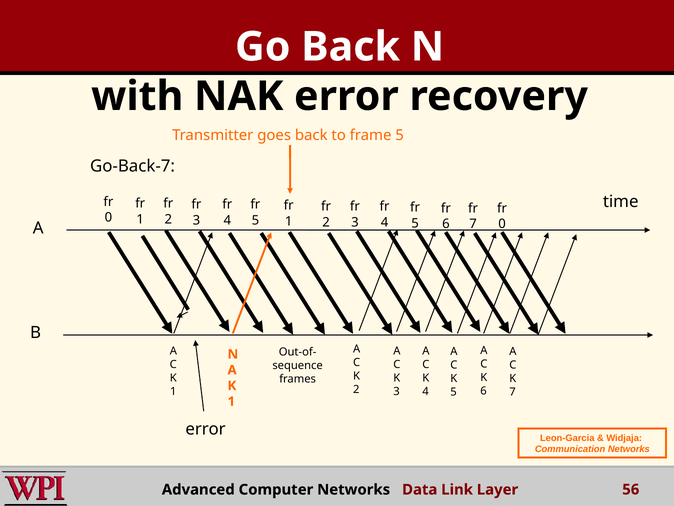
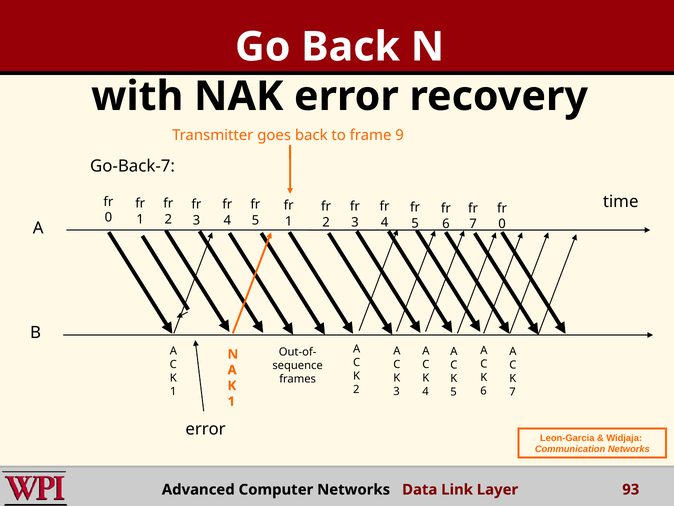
frame 5: 5 -> 9 (400, 135)
56: 56 -> 93 (631, 489)
